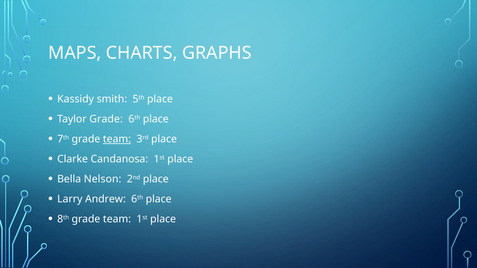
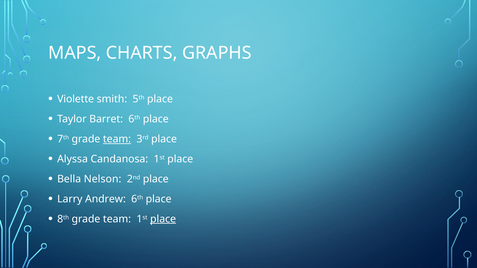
Kassidy: Kassidy -> Violette (76, 99)
Taylor Grade: Grade -> Barret (106, 119)
Clarke: Clarke -> Alyssa (73, 159)
place underline: none -> present (163, 219)
